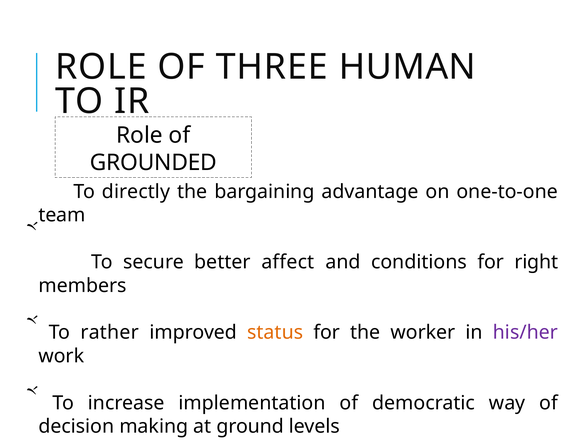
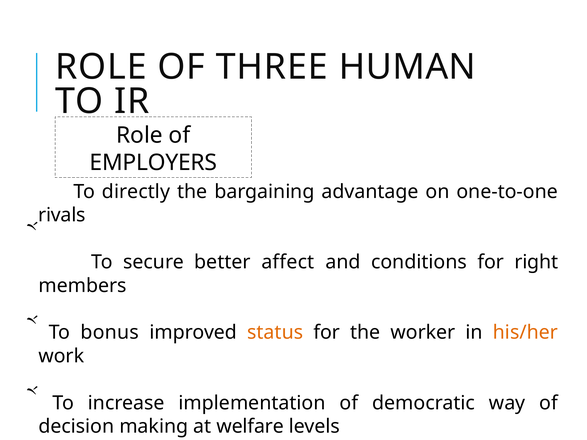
GROUNDED: GROUNDED -> EMPLOYERS (153, 163)
team: team -> rivals (62, 215)
rather: rather -> bonus (110, 333)
his/her colour: purple -> orange (525, 333)
ground: ground -> welfare (250, 427)
